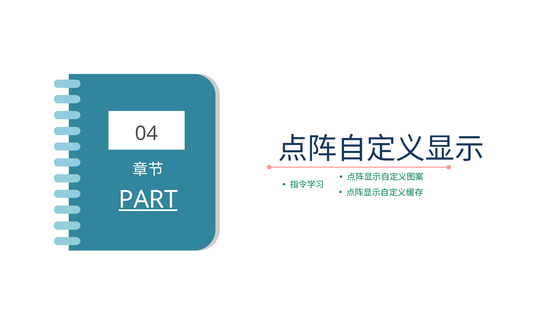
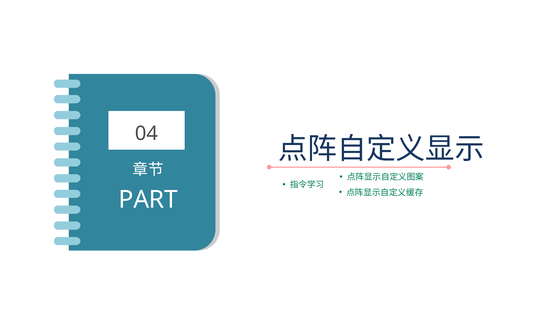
PART underline: present -> none (148, 200)
